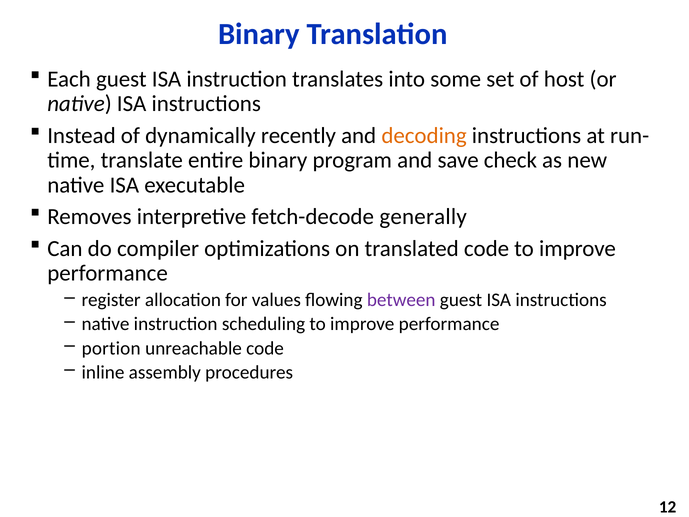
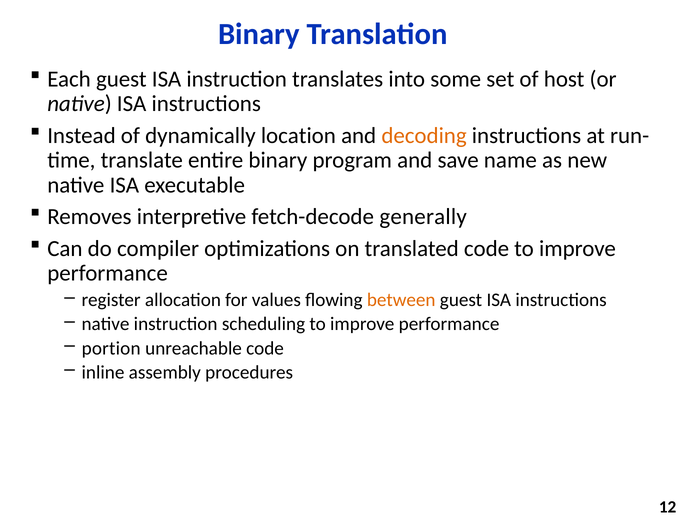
recently: recently -> location (298, 135)
check: check -> name (510, 160)
between colour: purple -> orange (401, 300)
